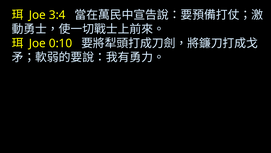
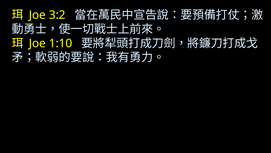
3:4: 3:4 -> 3:2 (57, 15)
0:10: 0:10 -> 1:10 (61, 43)
